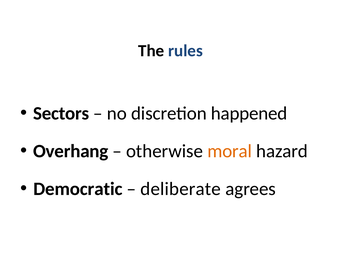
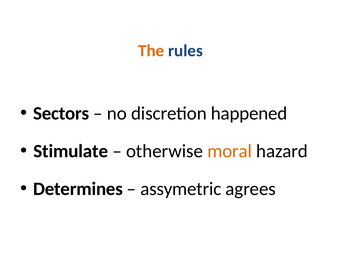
The colour: black -> orange (151, 51)
Overhang: Overhang -> Stimulate (71, 152)
Democratic: Democratic -> Determines (78, 190)
deliberate: deliberate -> assymetric (181, 190)
